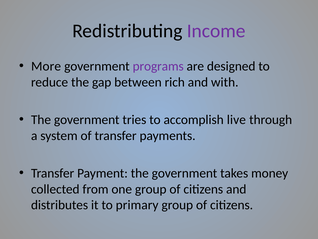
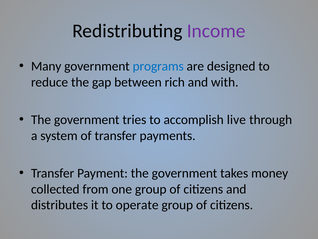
More: More -> Many (46, 66)
programs colour: purple -> blue (158, 66)
primary: primary -> operate (137, 205)
